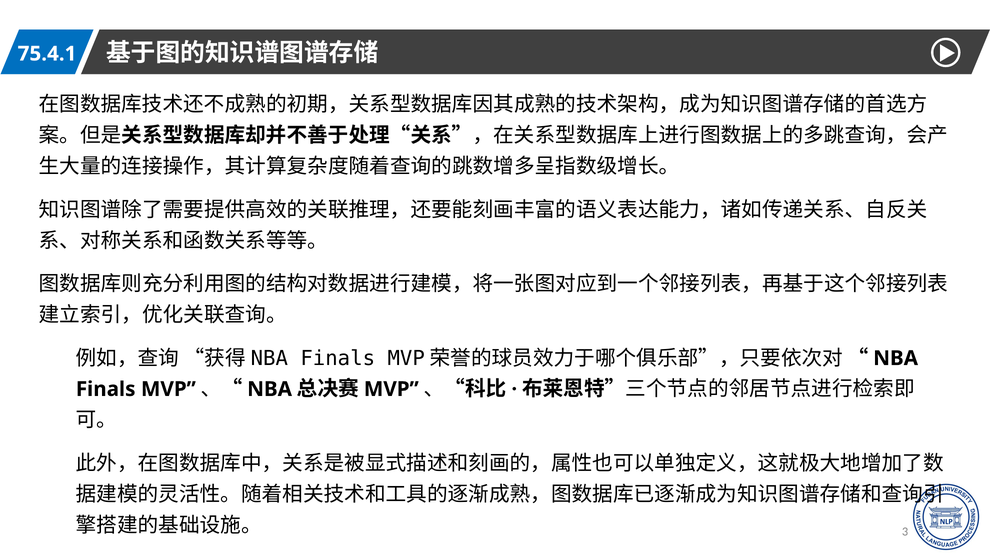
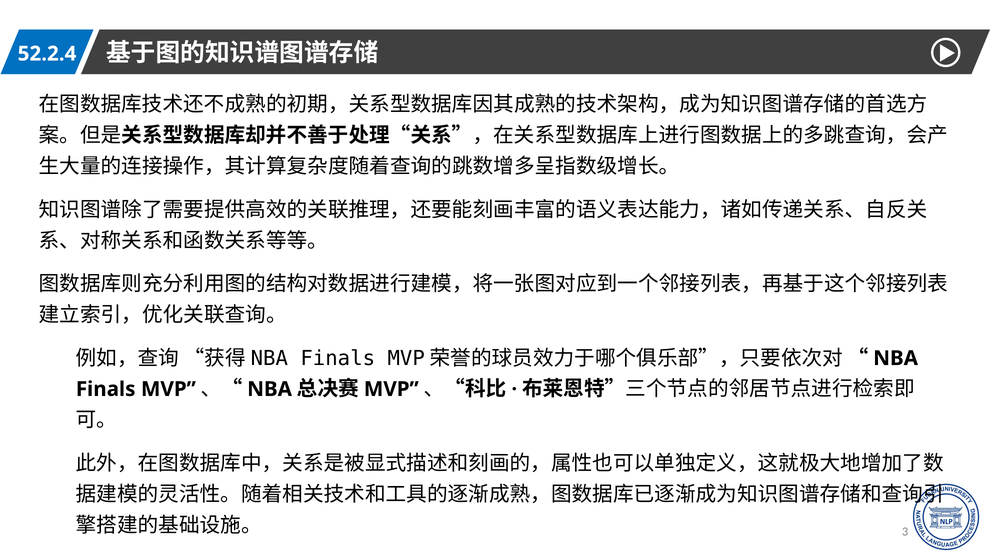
75.4.1: 75.4.1 -> 52.2.4 (47, 54)
